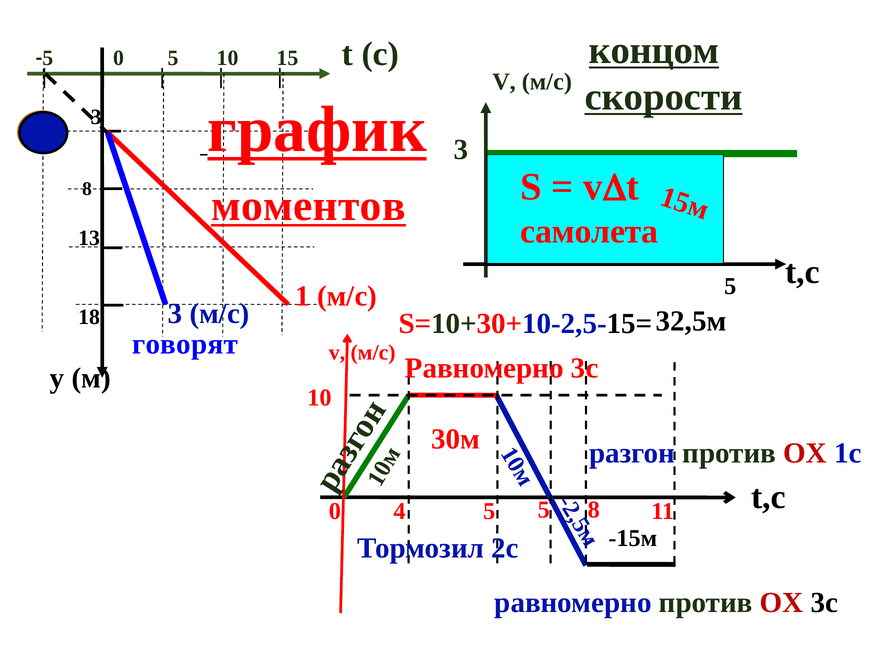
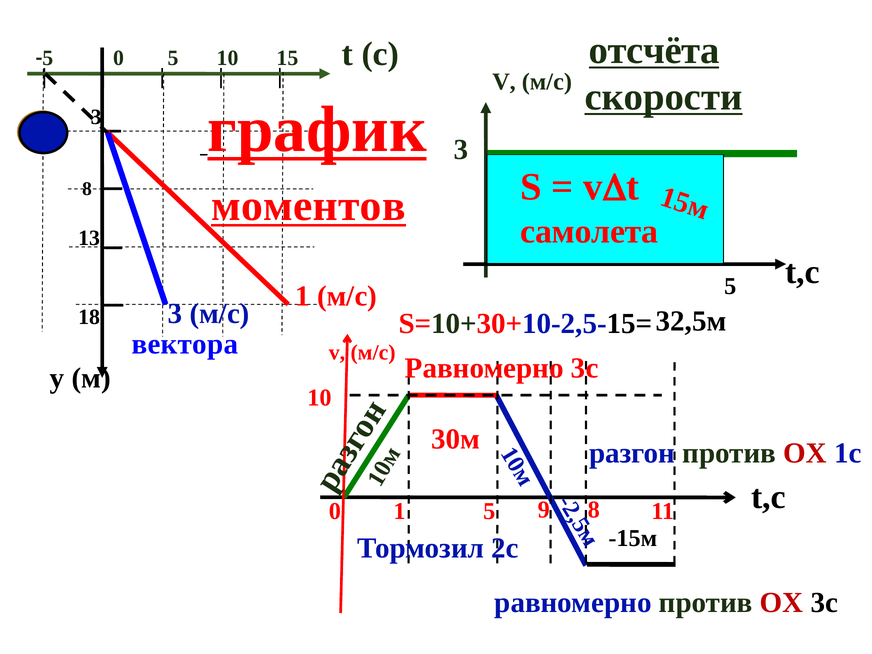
концом: концом -> отсчёта (654, 51)
говорят: говорят -> вектора (185, 344)
0 4: 4 -> 1 (400, 511)
5 5: 5 -> 9 (544, 510)
